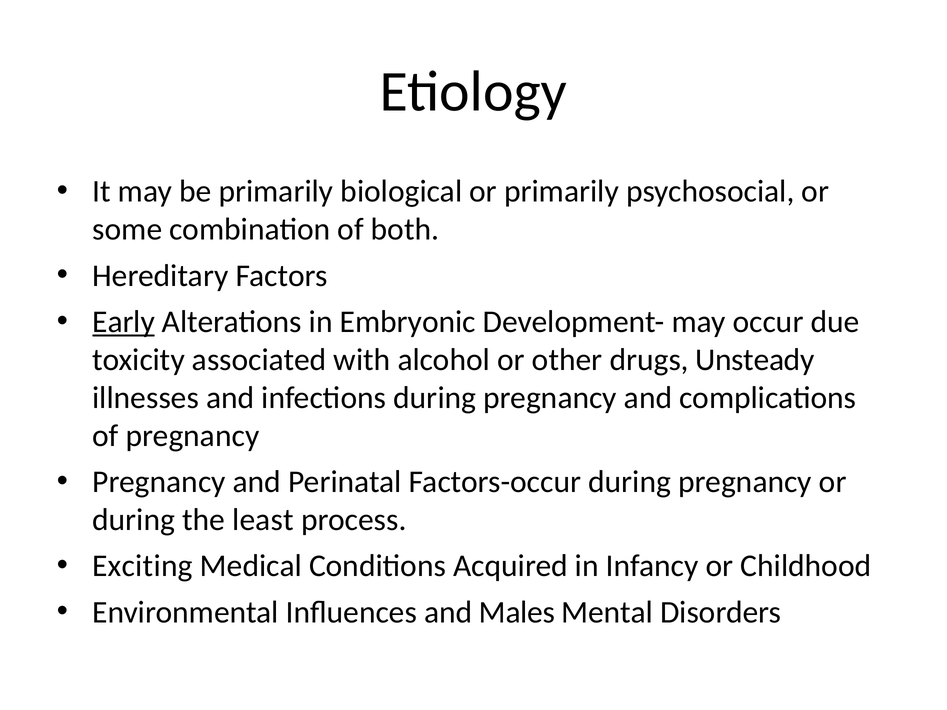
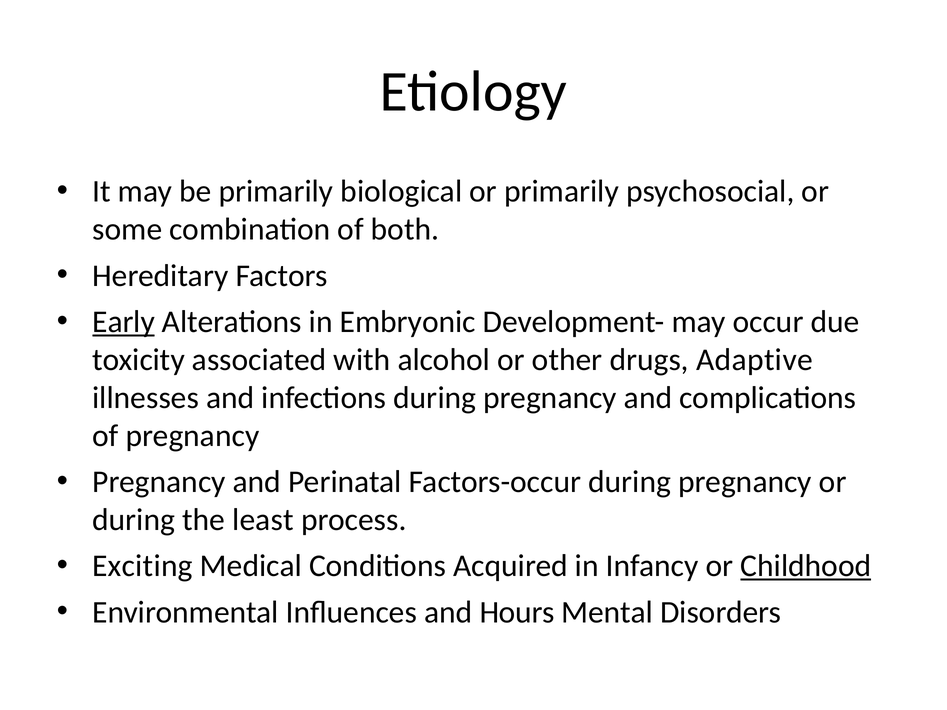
Unsteady: Unsteady -> Adaptive (755, 360)
Childhood underline: none -> present (806, 566)
Males: Males -> Hours (517, 613)
